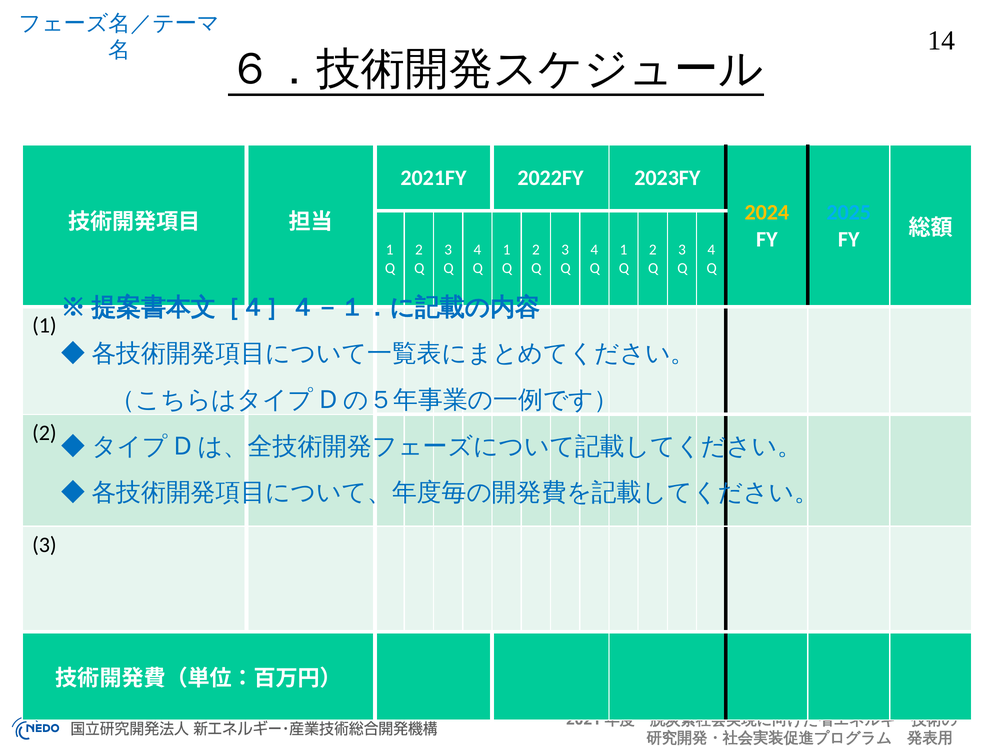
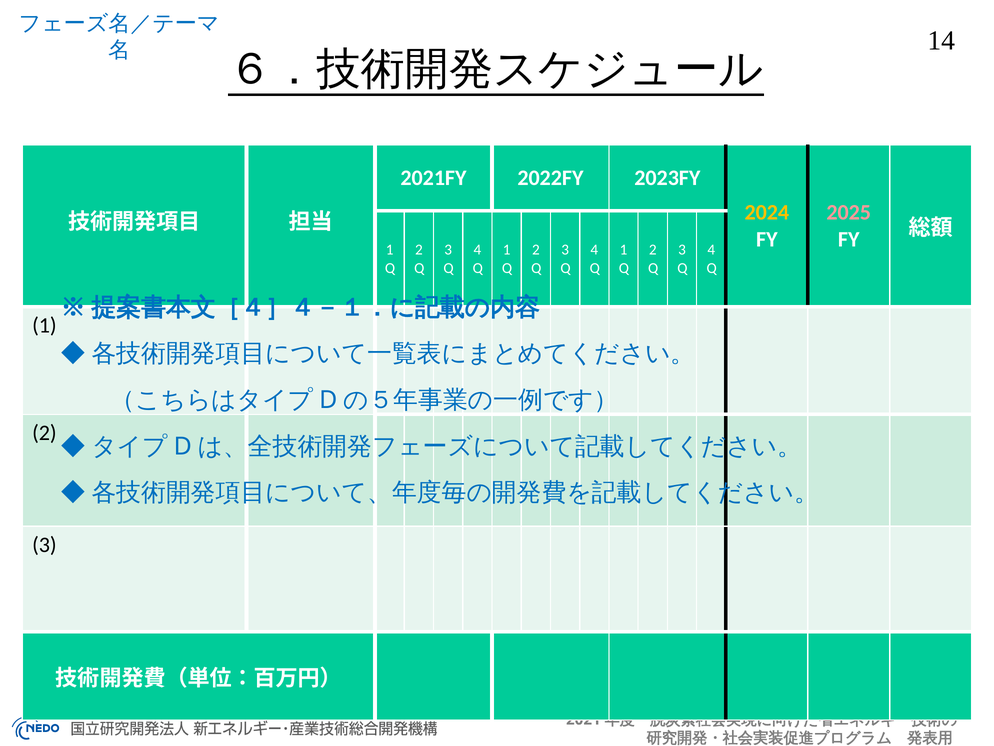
2025 colour: light blue -> pink (849, 212)
